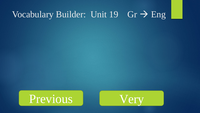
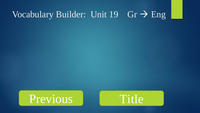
Very: Very -> Title (132, 99)
